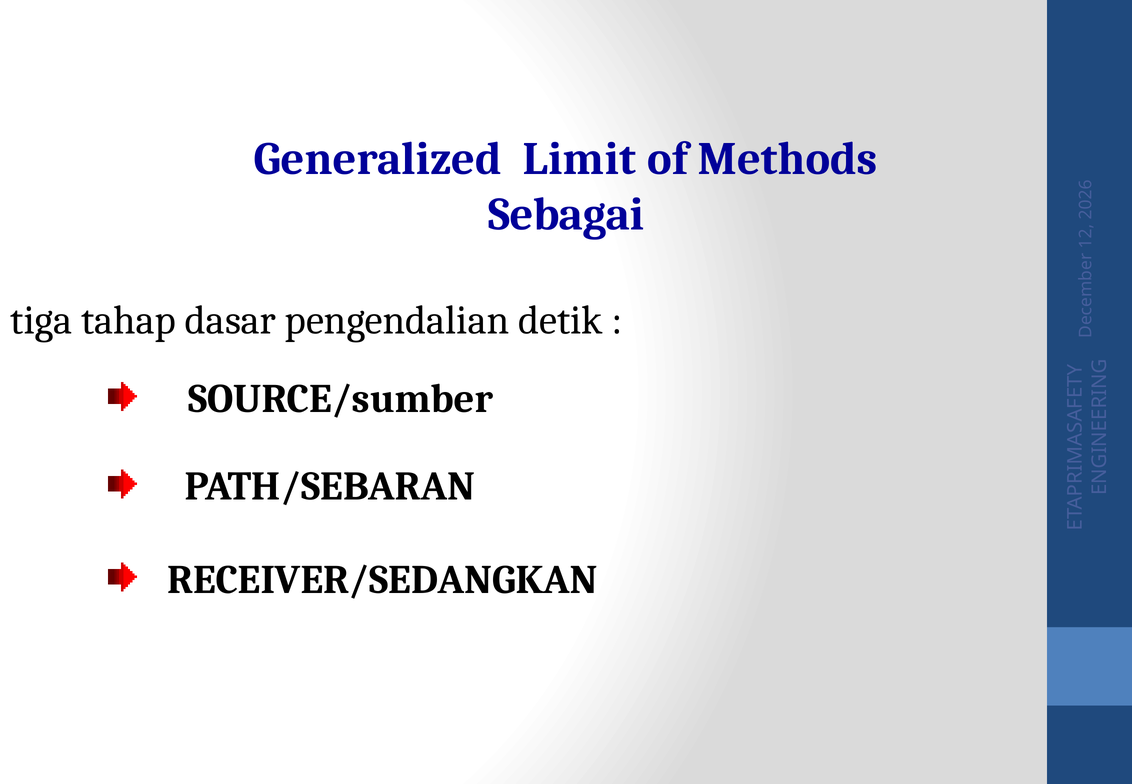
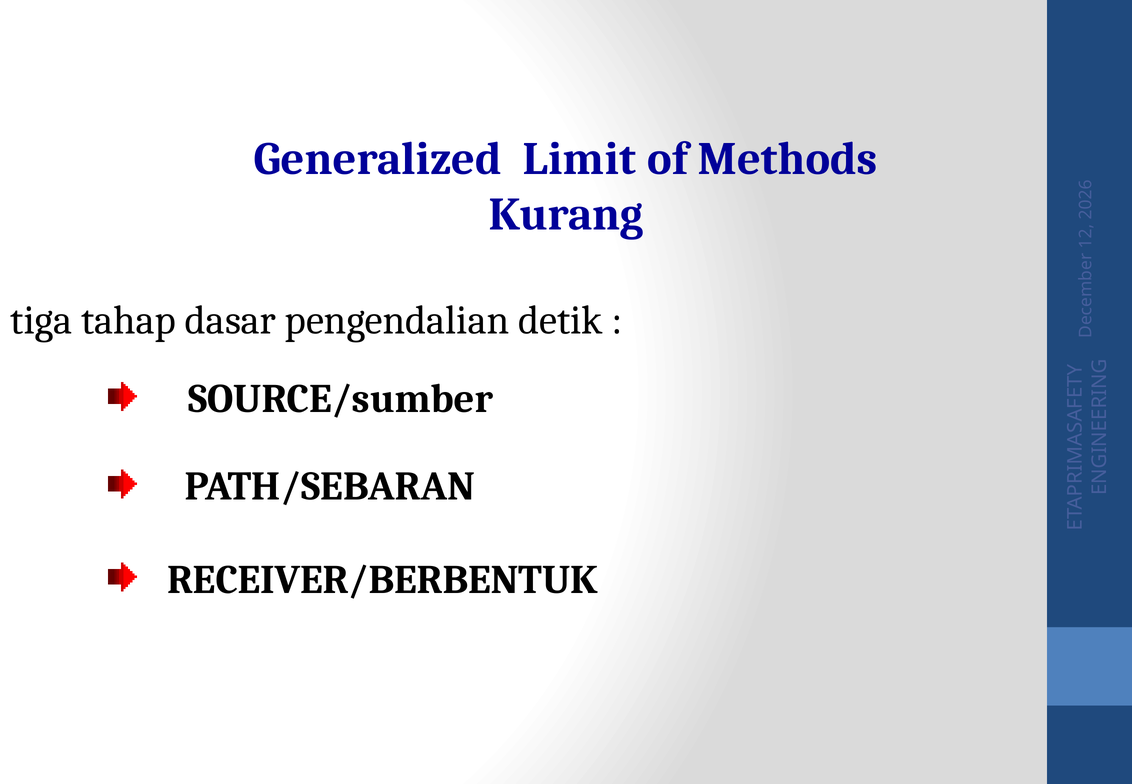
Sebagai: Sebagai -> Kurang (566, 214)
RECEIVER/SEDANGKAN: RECEIVER/SEDANGKAN -> RECEIVER/BERBENTUK (382, 580)
